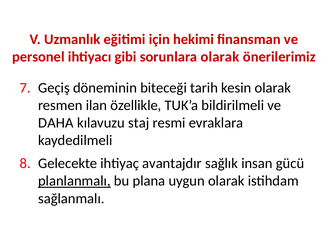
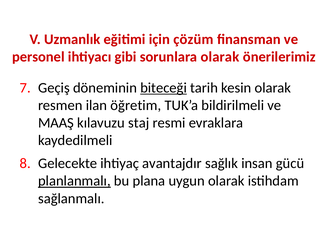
hekimi: hekimi -> çözüm (193, 39)
biteceği underline: none -> present (164, 88)
özellikle: özellikle -> öğretim (136, 105)
DAHA: DAHA -> MAAŞ (56, 123)
